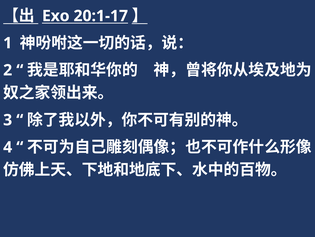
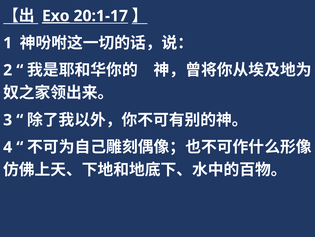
Exo underline: none -> present (56, 16)
